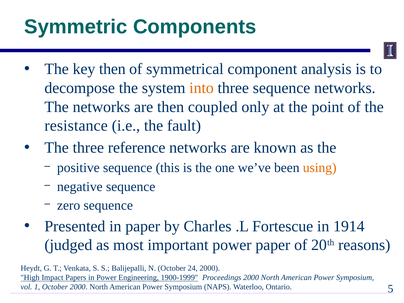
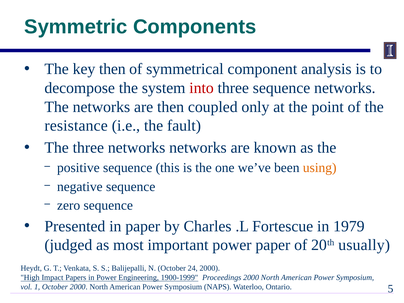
into colour: orange -> red (202, 88)
three reference: reference -> networks (137, 148)
1914: 1914 -> 1979 (349, 226)
reasons: reasons -> usually (364, 245)
